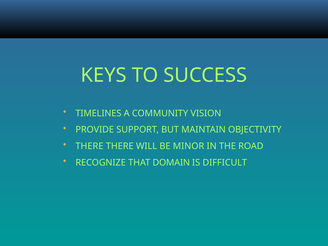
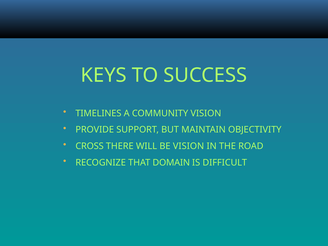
THERE: THERE -> CROSS (90, 146)
BE MINOR: MINOR -> VISION (188, 146)
